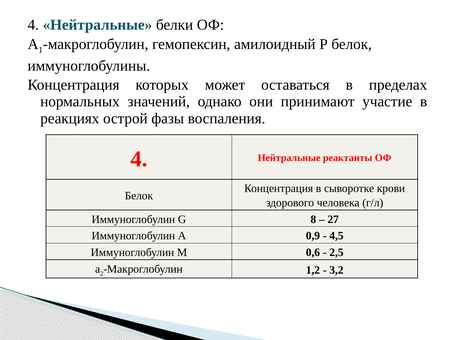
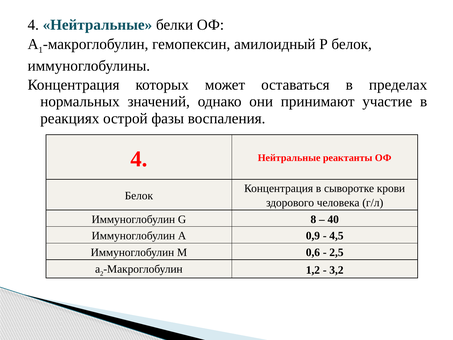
27: 27 -> 40 (333, 219)
